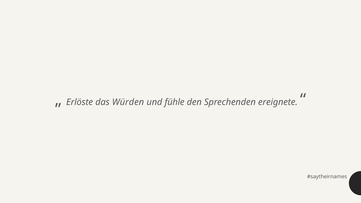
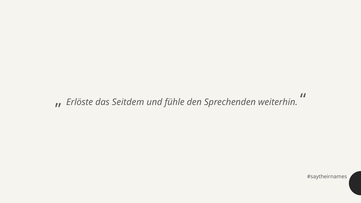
Würden: Würden -> Seitdem (128, 102)
ereignete: ereignete -> weiterhin (278, 102)
